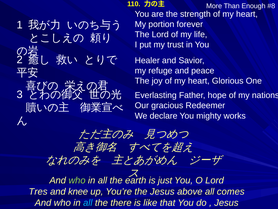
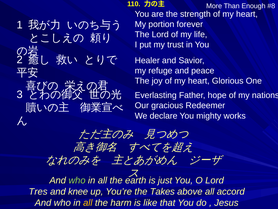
the Jesus: Jesus -> Takes (162, 191)
comes: comes -> accord (231, 191)
all colour: light blue -> yellow (88, 202)
there: there -> harm (121, 202)
